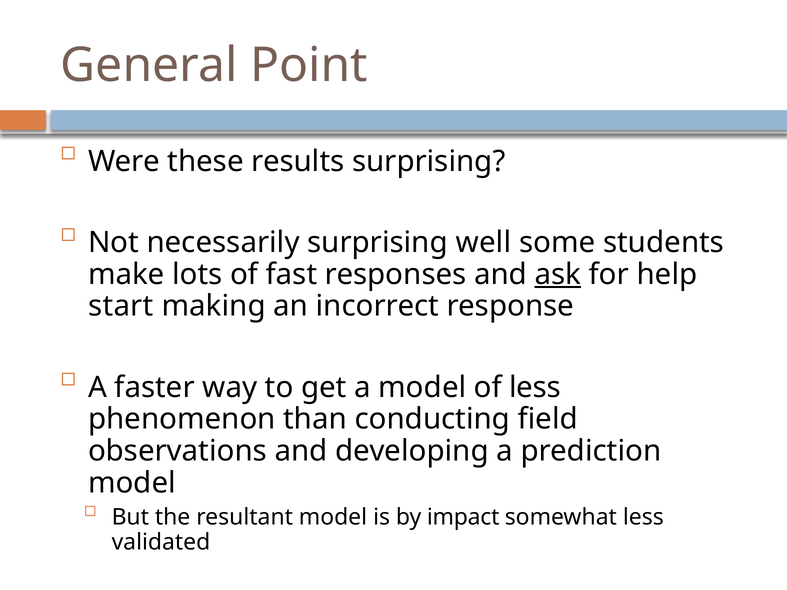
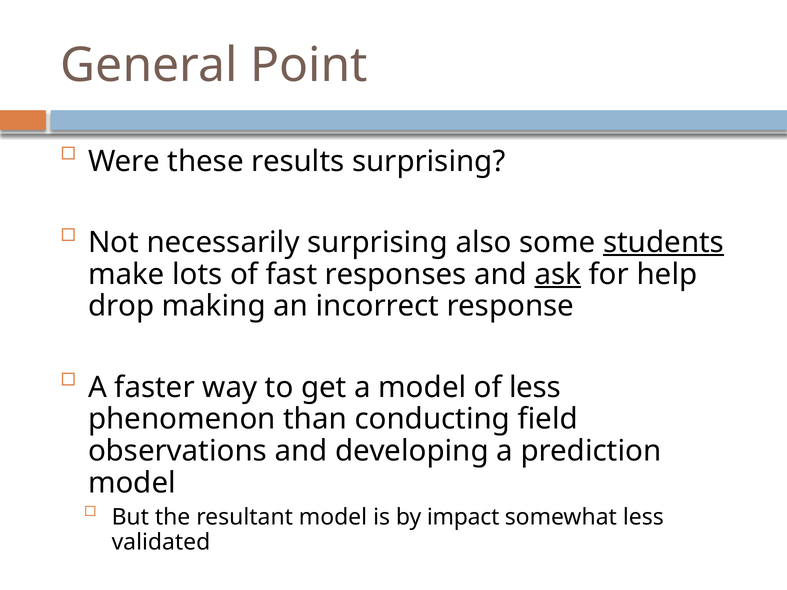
well: well -> also (484, 242)
students underline: none -> present (664, 242)
start: start -> drop (121, 306)
